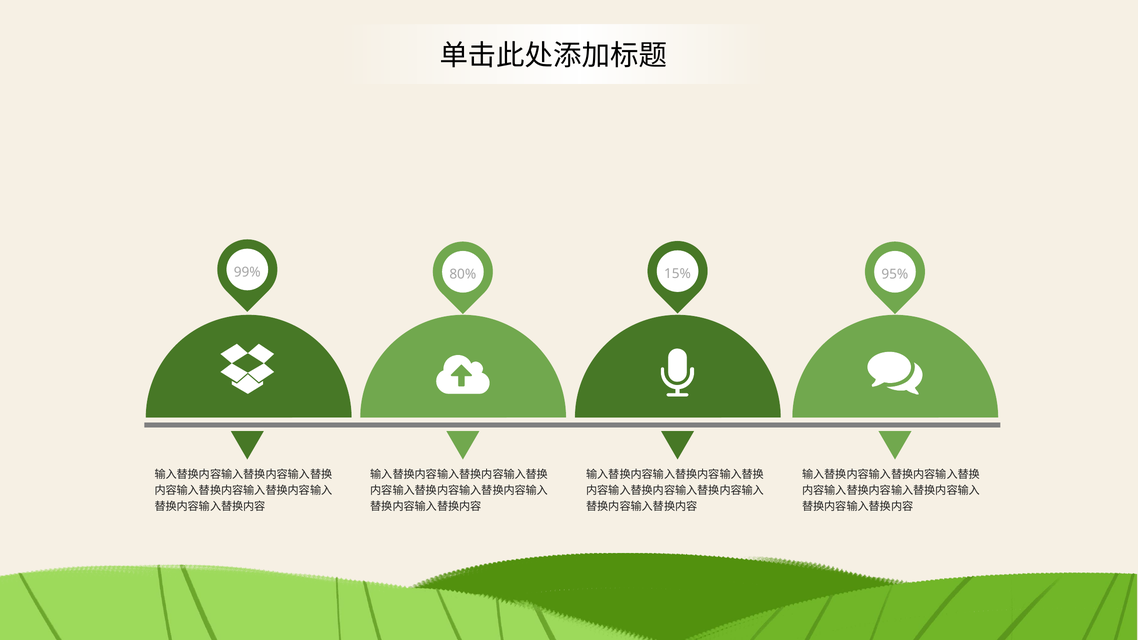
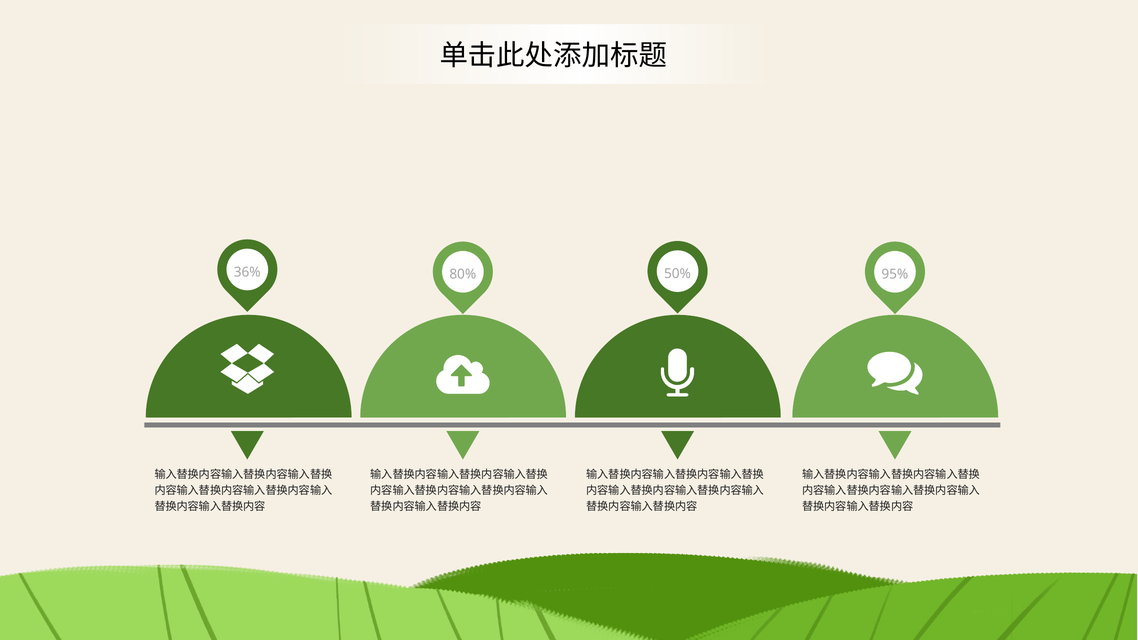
99%: 99% -> 36% (247, 272)
15%: 15% -> 50% (678, 274)
